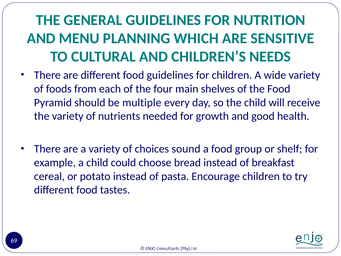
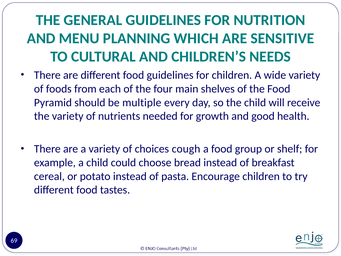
sound: sound -> cough (186, 149)
